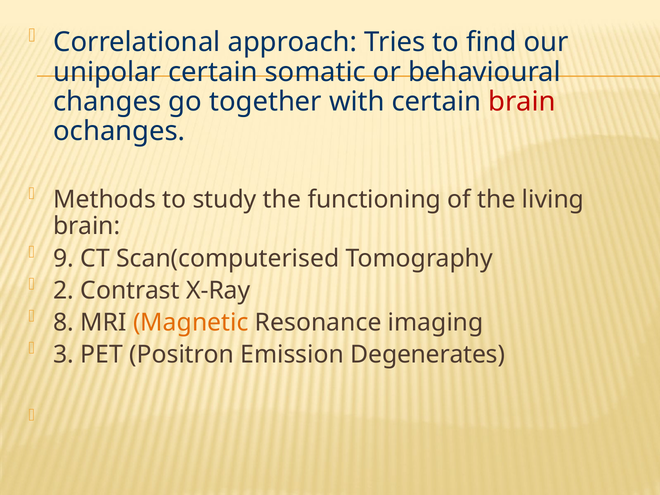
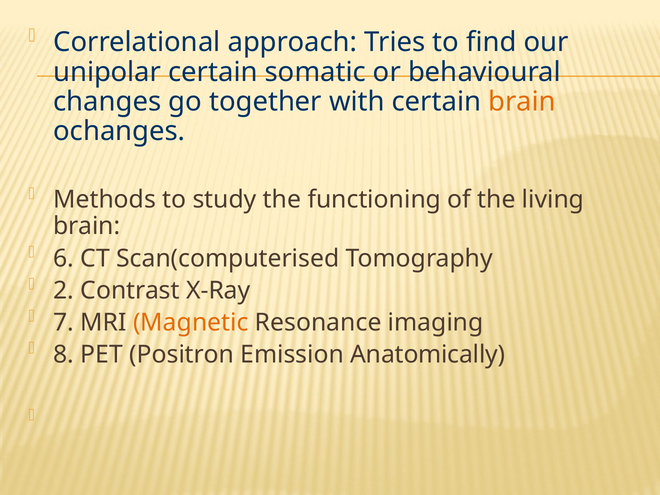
brain colour: red -> orange (522, 102)
9: 9 -> 6 (64, 258)
8: 8 -> 7 (64, 322)
3: 3 -> 8 (64, 354)
Degenerates: Degenerates -> Anatomically (428, 354)
